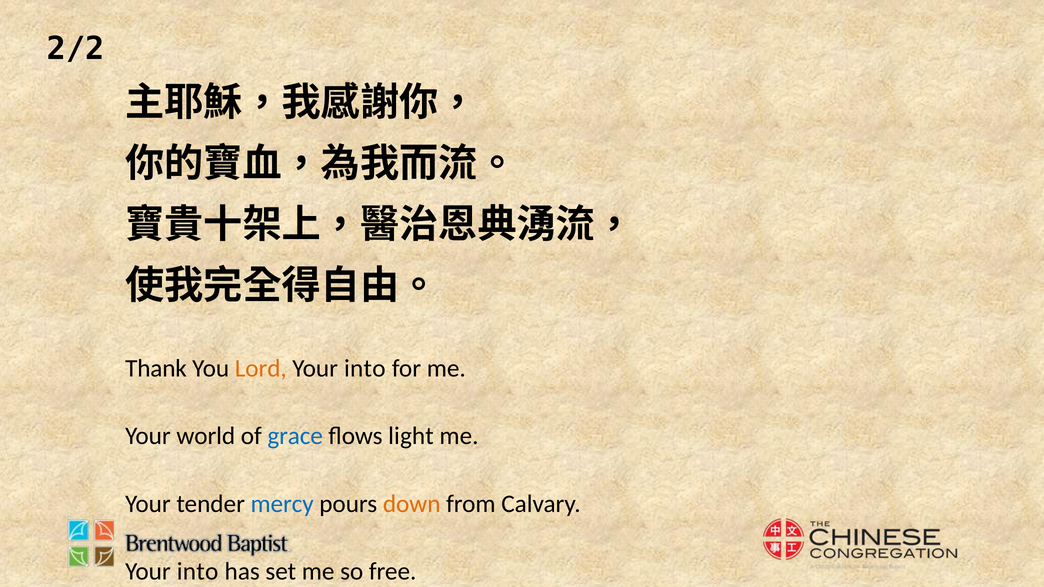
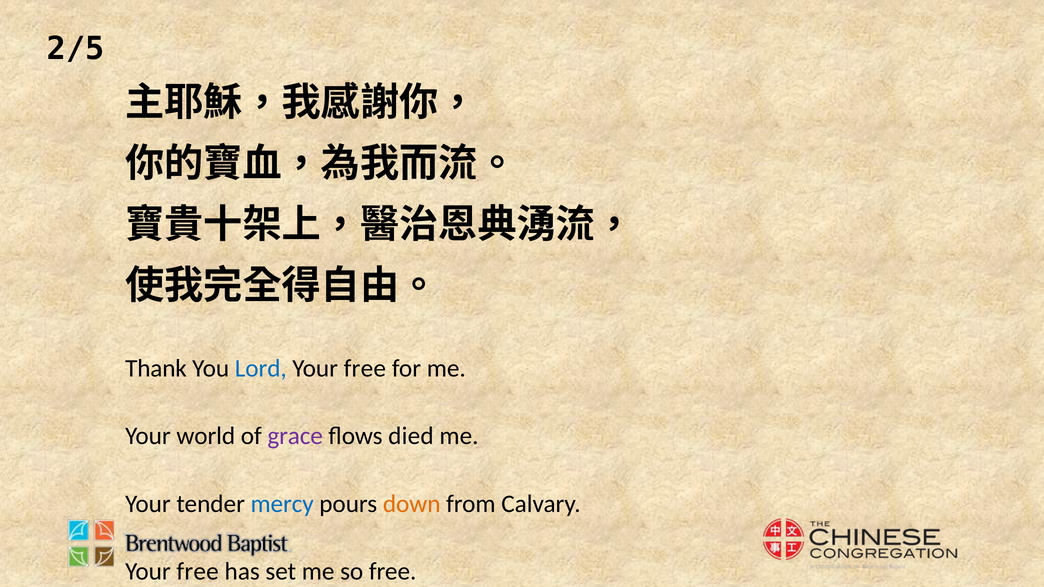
2/2: 2/2 -> 2/5 (76, 49)
Lord colour: orange -> blue (261, 368)
into: into -> free (365, 368)
grace colour: blue -> purple (295, 436)
light: light -> died (411, 436)
into: into -> free (198, 572)
